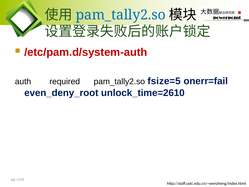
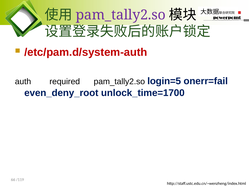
pam_tally2.so colour: blue -> purple (121, 15)
fsize=5: fsize=5 -> login=5 (164, 81)
unlock_time=2610: unlock_time=2610 -> unlock_time=1700 (143, 93)
